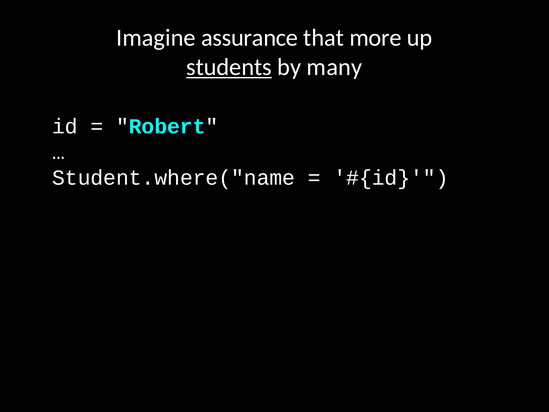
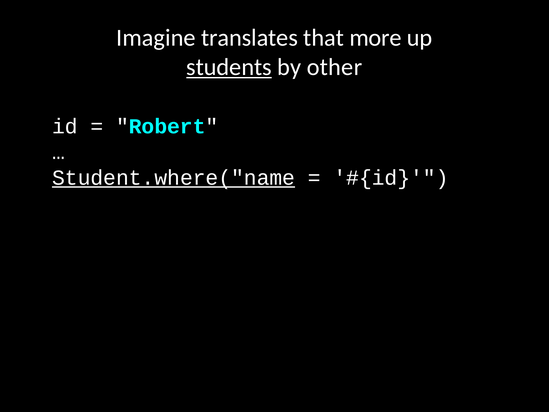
assurance: assurance -> translates (250, 38)
many: many -> other (334, 67)
Student.where("name underline: none -> present (174, 178)
